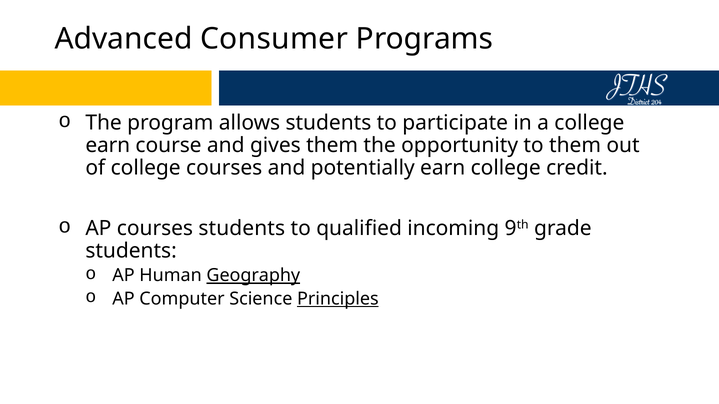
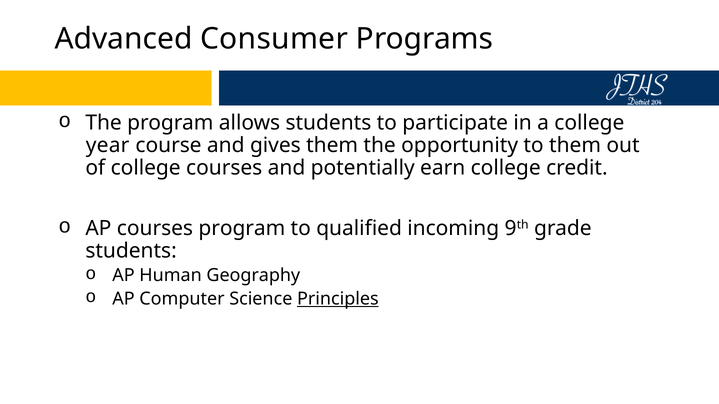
earn: earn -> year (108, 146)
courses students: students -> program (242, 228)
Geography underline: present -> none (253, 276)
